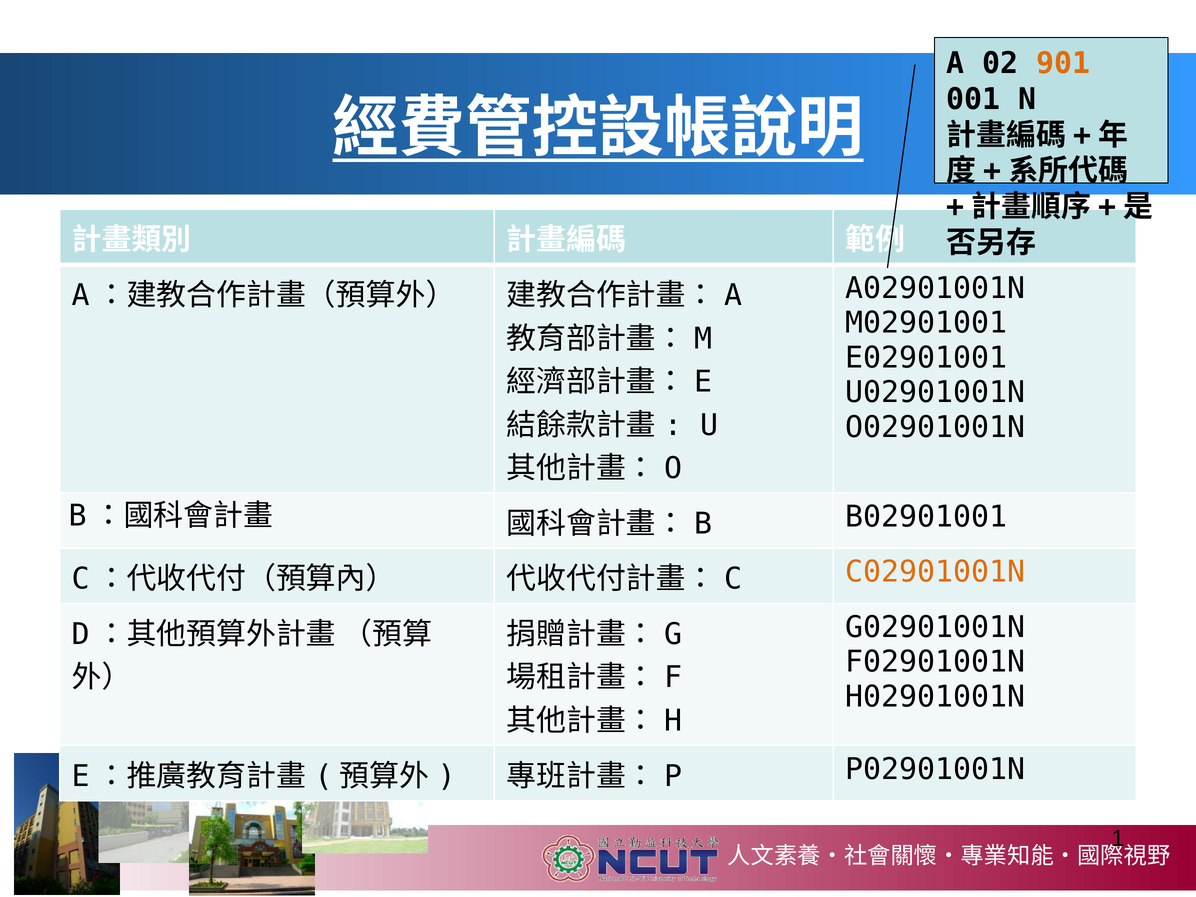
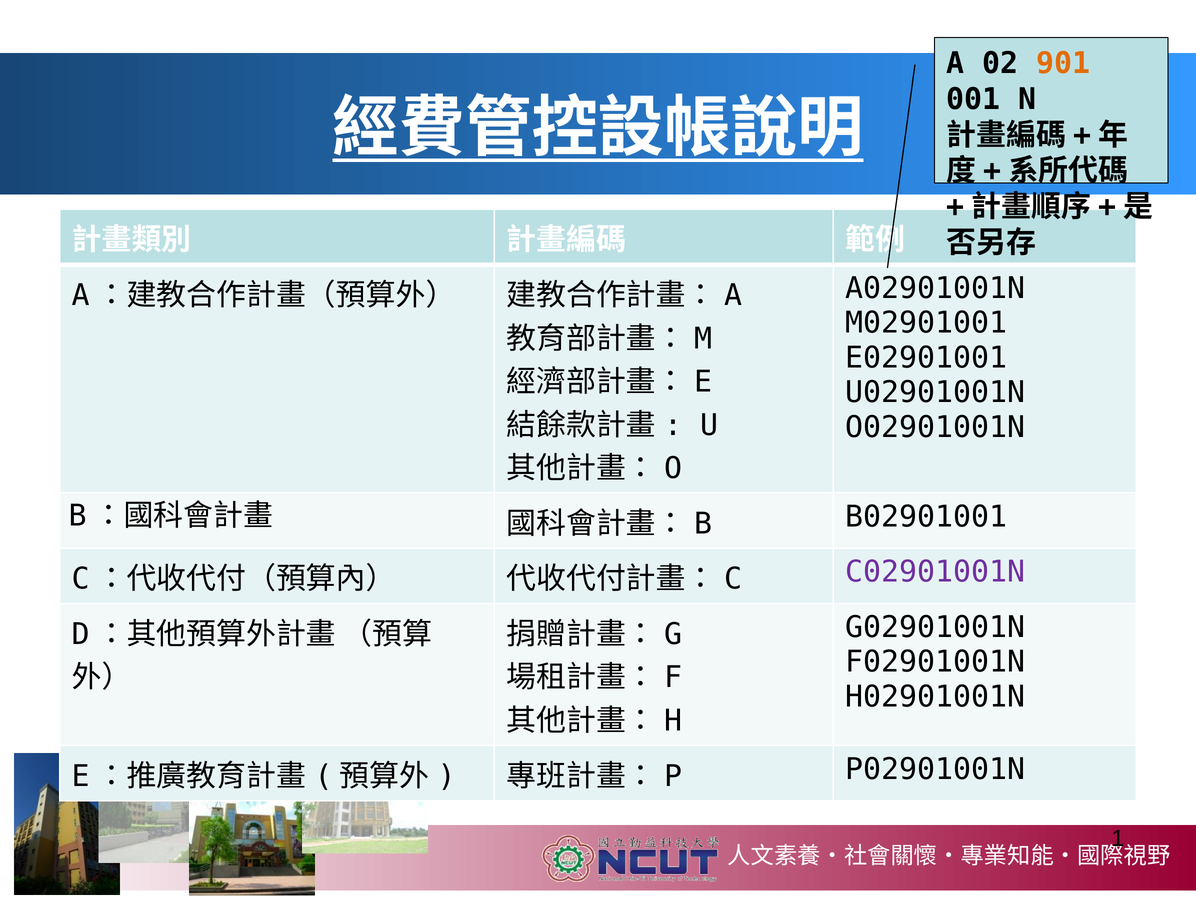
C02901001N colour: orange -> purple (935, 572)
